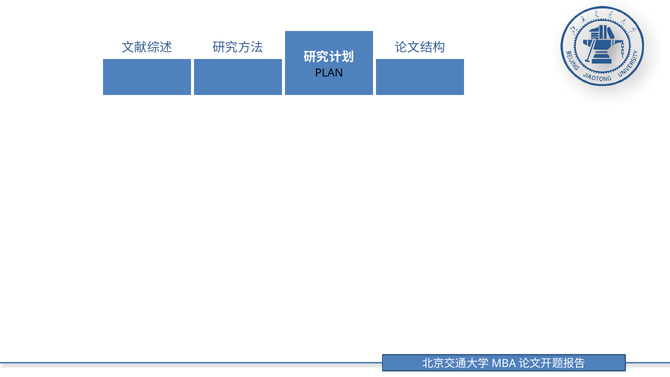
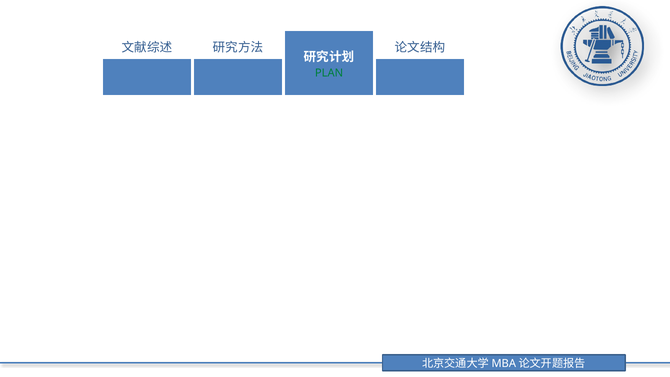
PLAN colour: black -> green (329, 73)
